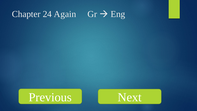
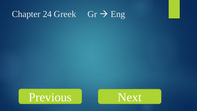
Again: Again -> Greek (65, 14)
